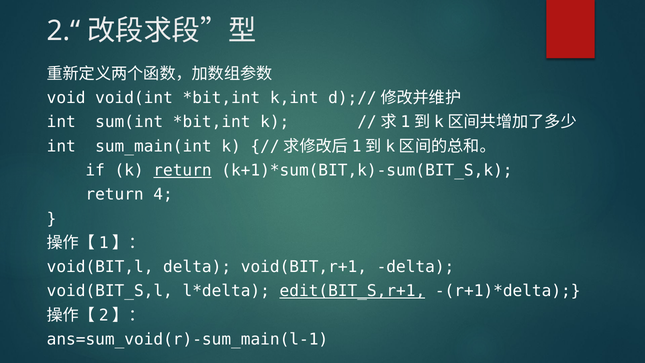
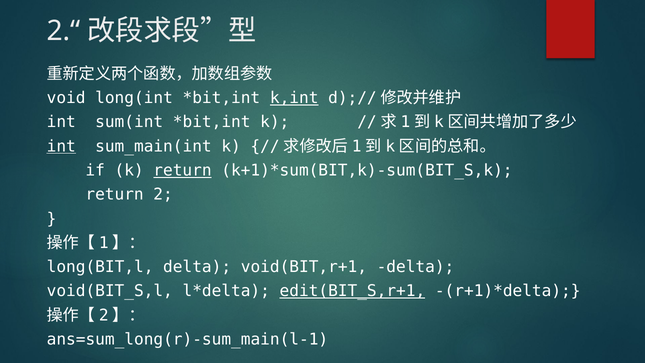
void(int: void(int -> long(int (134, 98)
k,int underline: none -> present (294, 98)
int underline: none -> present (61, 146)
4: 4 -> 2 (163, 194)
void(BIT,l: void(BIT,l -> long(BIT,l (100, 267)
ans=sum_void(r)-sum_main(l-1: ans=sum_void(r)-sum_main(l-1 -> ans=sum_long(r)-sum_main(l-1 (187, 339)
